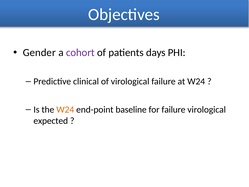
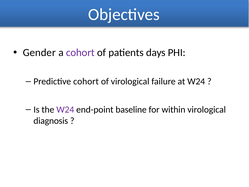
Predictive clinical: clinical -> cohort (86, 81)
W24 colour: orange -> purple (65, 109)
for failure: failure -> within (173, 109)
expected: expected -> diagnosis (51, 121)
